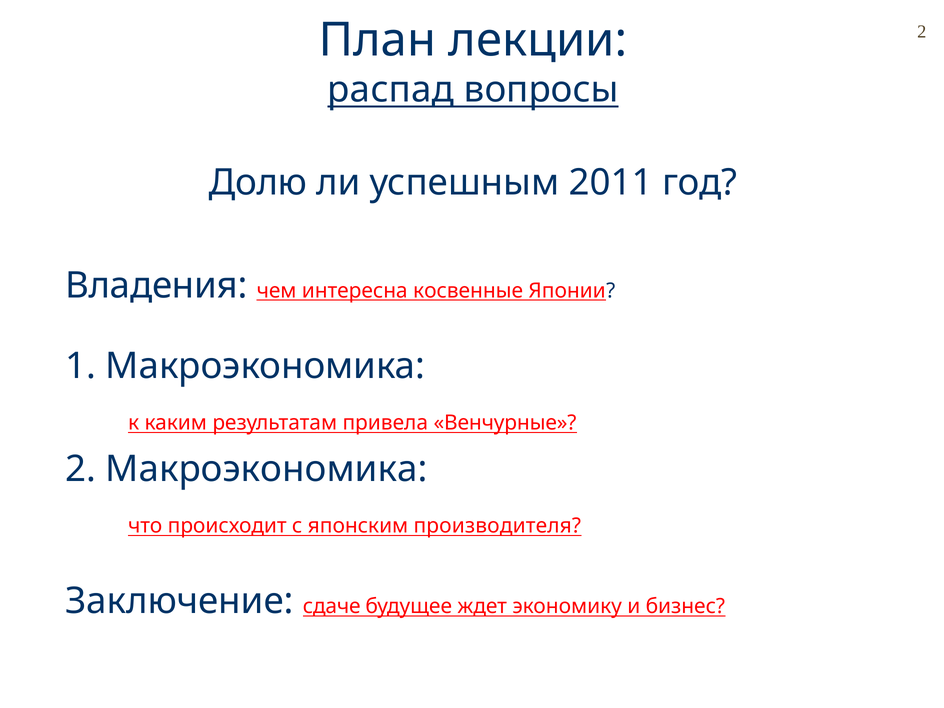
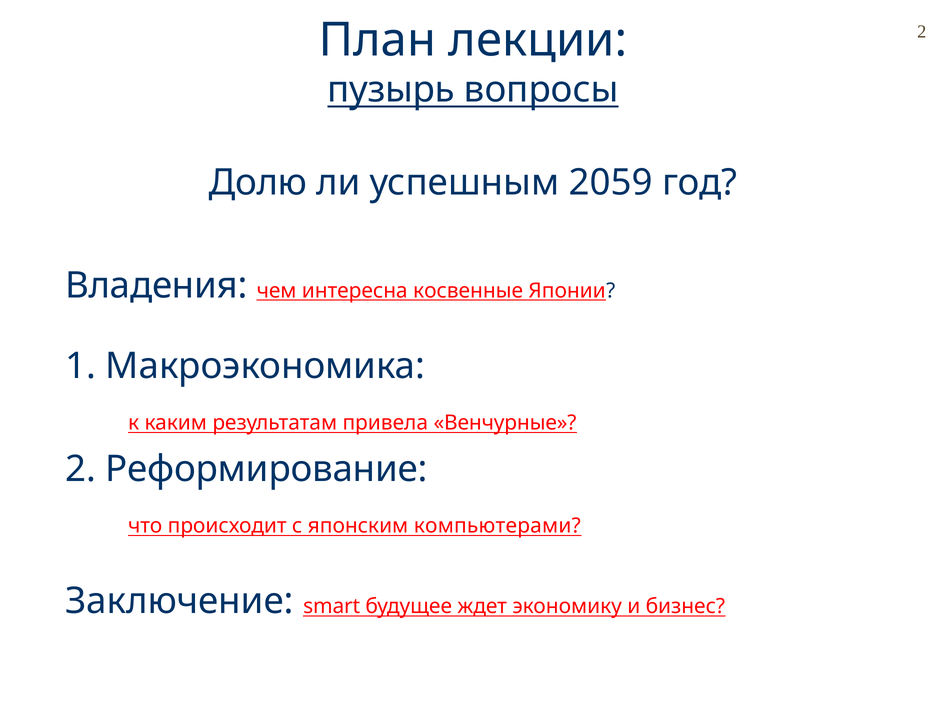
распад: распад -> пузырь (391, 90)
2011: 2011 -> 2059 (611, 183)
2 Макроэкономика: Макроэкономика -> Реформирование (267, 469)
производителя: производителя -> компьютерами (497, 526)
сдаче: сдаче -> smart (332, 607)
